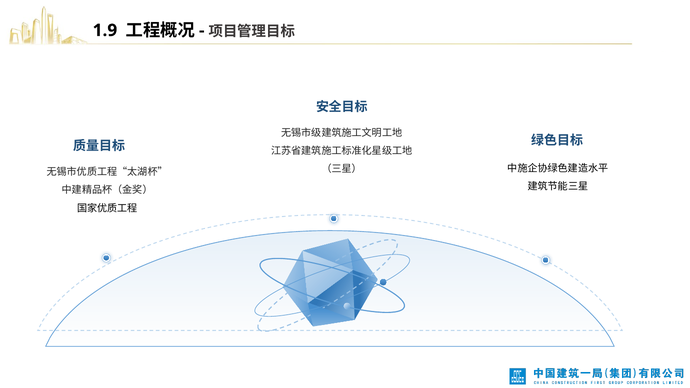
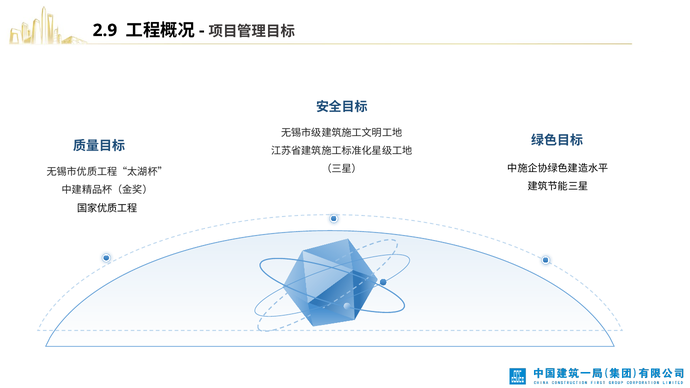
1.9: 1.9 -> 2.9 (105, 30)
